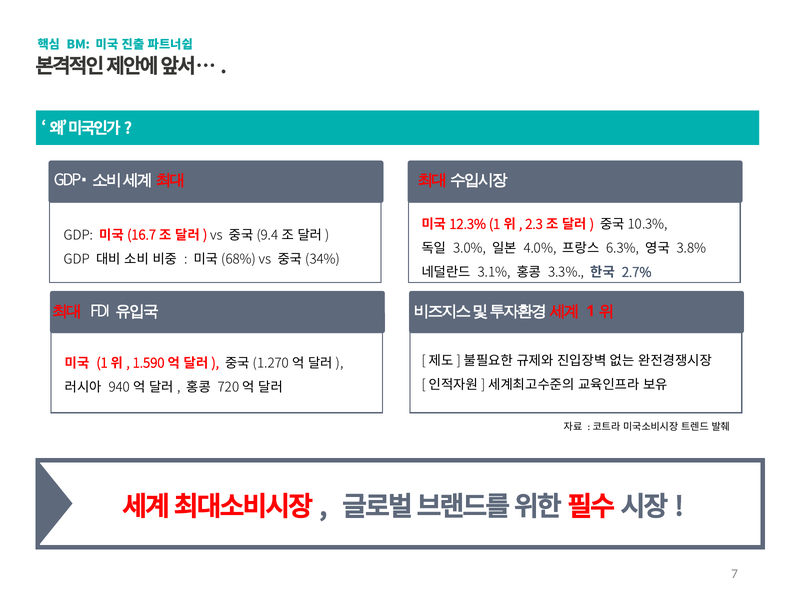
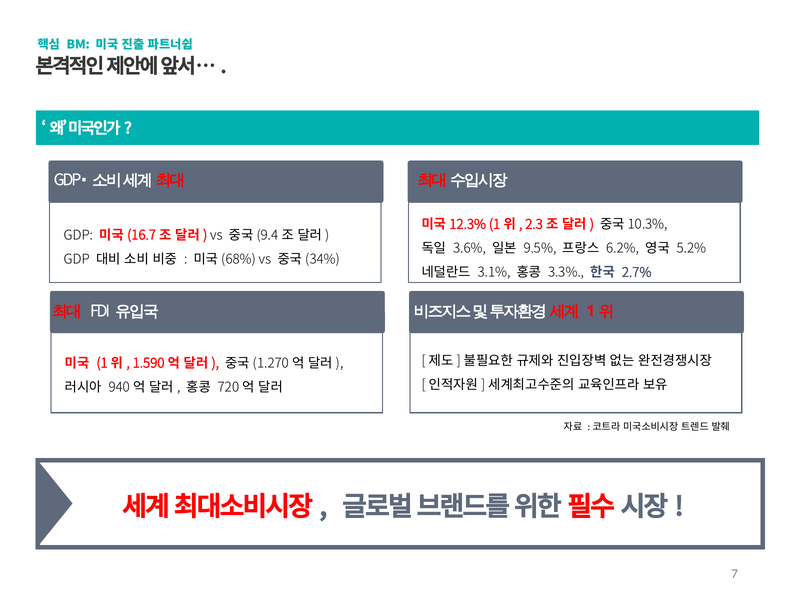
3.0%: 3.0% -> 3.6% (469, 248)
4.0%: 4.0% -> 9.5% (540, 248)
6.3%: 6.3% -> 6.2% (623, 248)
3.8%: 3.8% -> 5.2% (692, 248)
